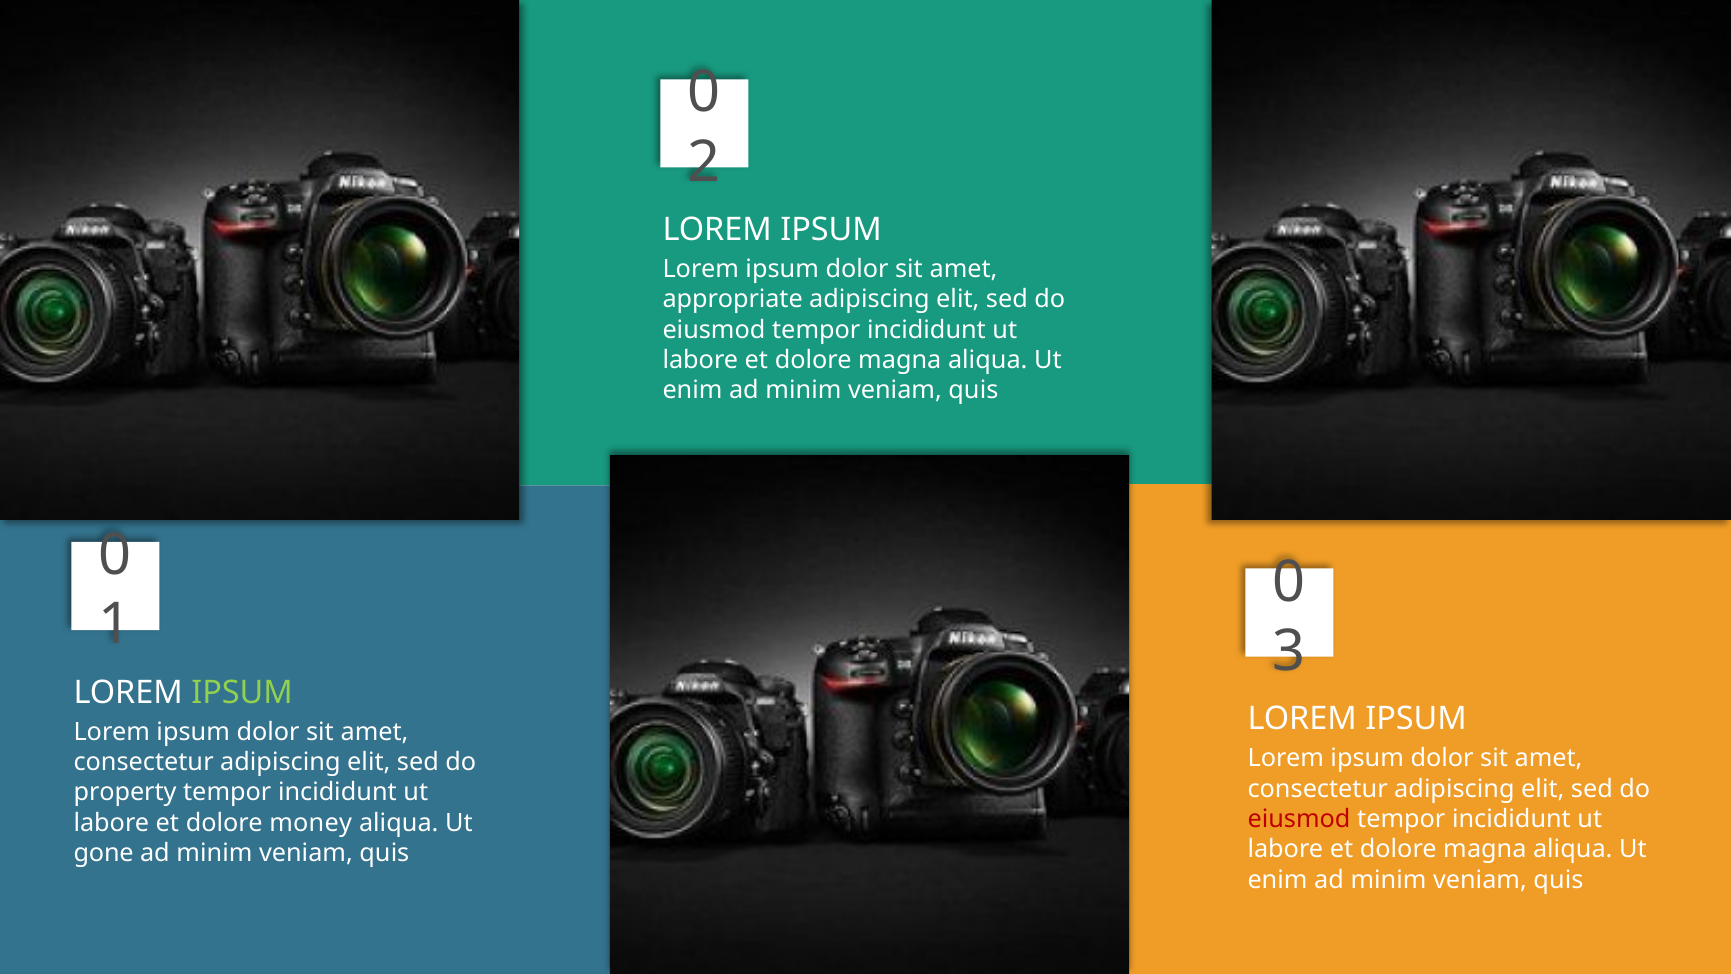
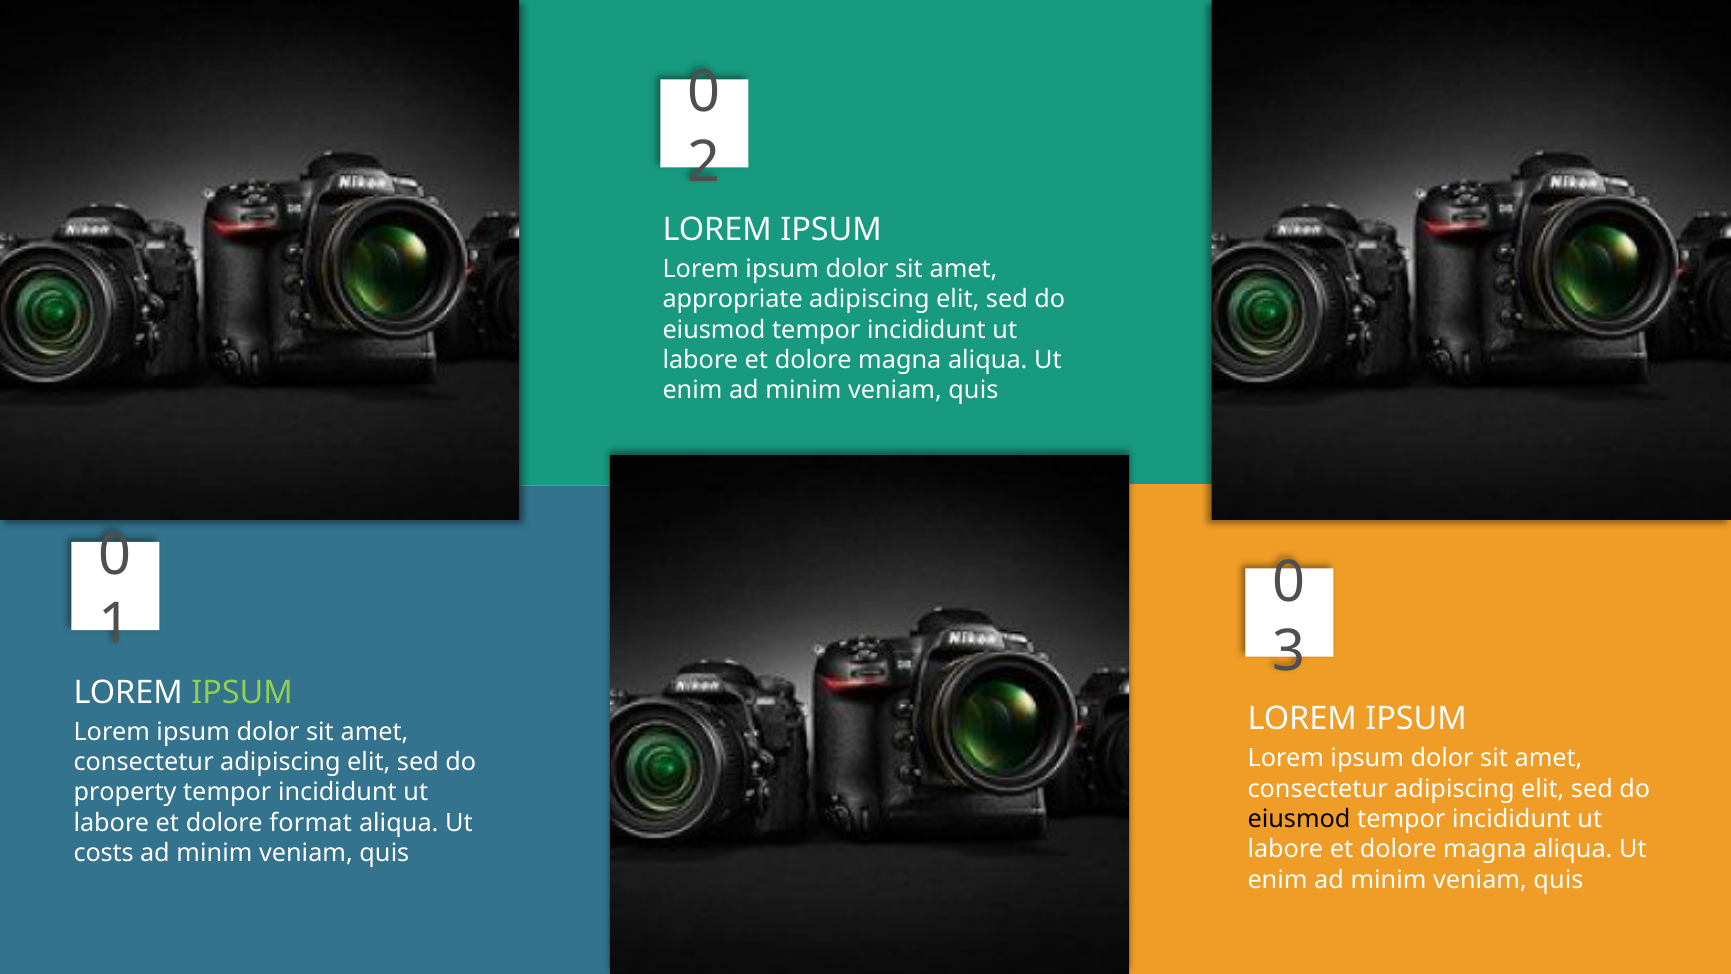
eiusmod colour: red -> black (1299, 819)
money: money -> format (311, 822)
gone: gone -> costs (104, 853)
